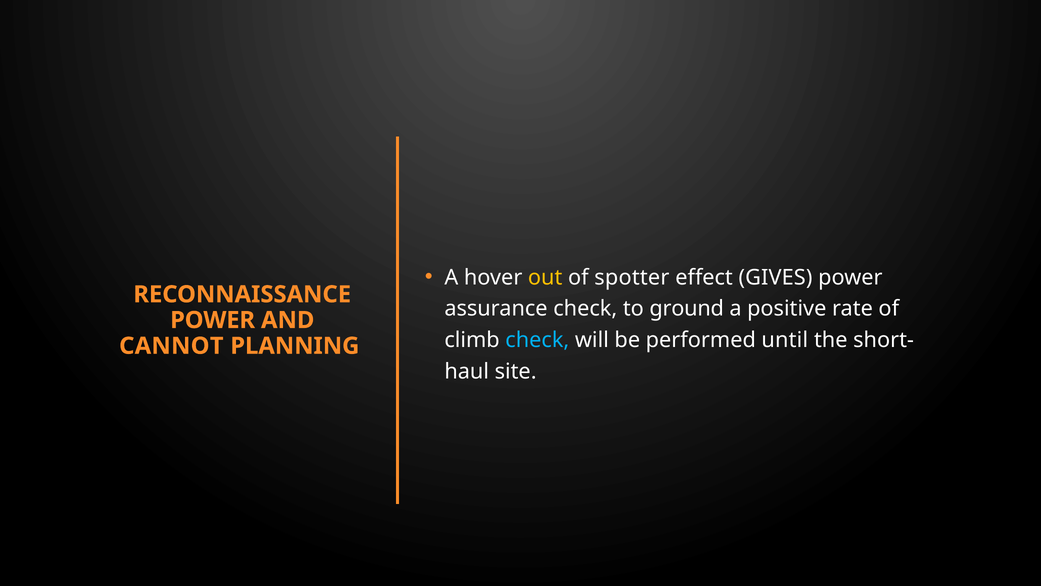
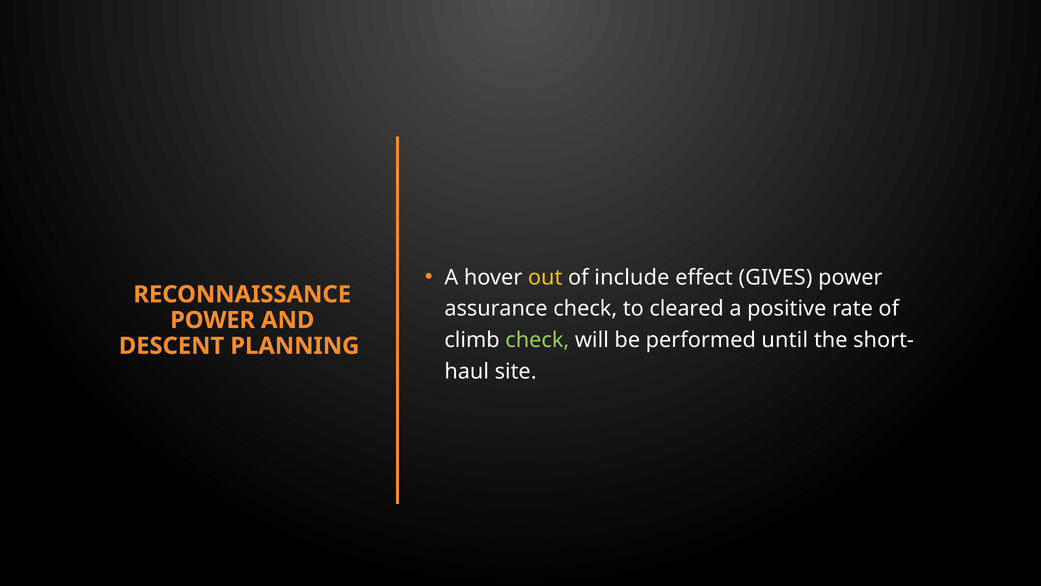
spotter: spotter -> include (632, 277)
ground: ground -> cleared (687, 309)
check colour: light blue -> light green (537, 340)
CANNOT: CANNOT -> DESCENT (171, 346)
